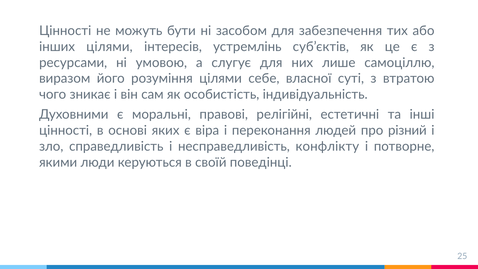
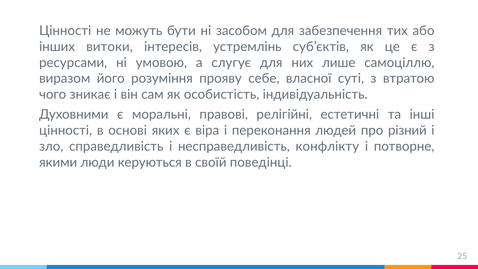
інших цілями: цілями -> витоки (110, 47)
розуміння цілями: цілями -> прояву (221, 79)
